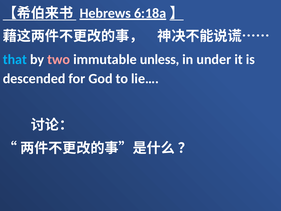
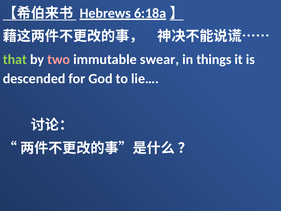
that colour: light blue -> light green (15, 59)
unless: unless -> swear (159, 59)
under: under -> things (214, 59)
